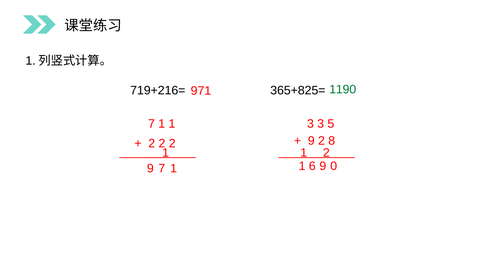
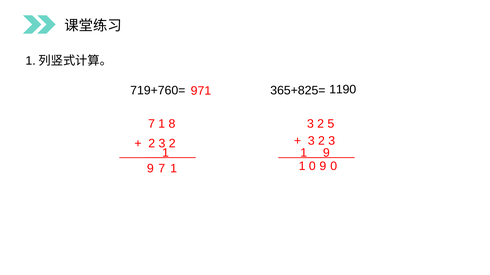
719+216=: 719+216= -> 719+760= (158, 91)
1190 colour: green -> black (343, 90)
1 1: 1 -> 8 (172, 124)
3: 3 -> 2 (321, 124)
9: 9 -> 3 (311, 141)
8: 8 -> 3 (332, 141)
2: 2 -> 3 (162, 144)
1 2: 2 -> 9 (326, 153)
1 6: 6 -> 0 (312, 167)
